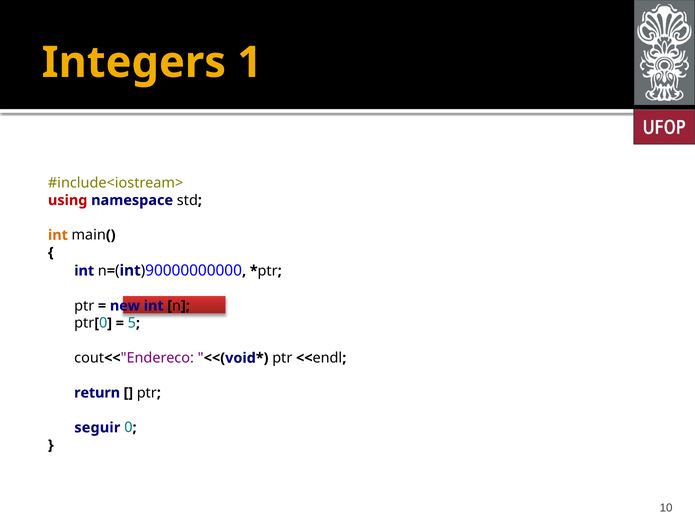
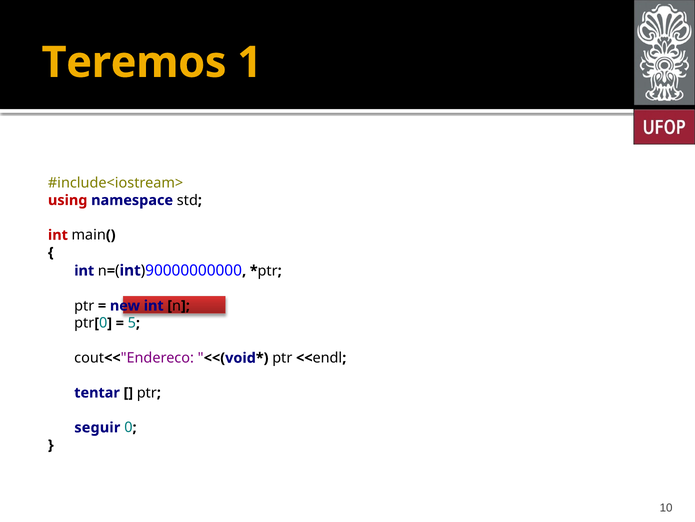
Integers: Integers -> Teremos (134, 62)
int colour: orange -> red (58, 235)
return: return -> tentar (97, 392)
